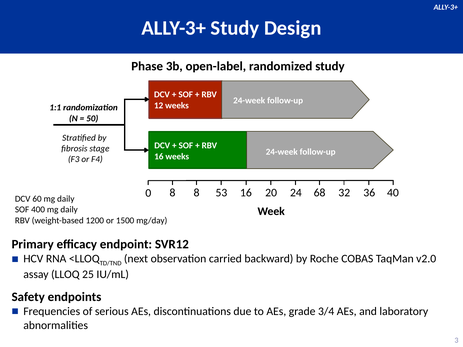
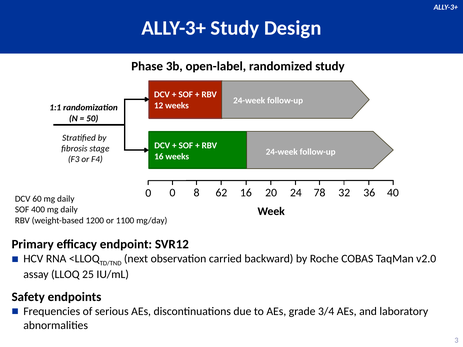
0 8: 8 -> 0 (172, 193)
53: 53 -> 62 (221, 193)
68: 68 -> 78 (320, 193)
1500: 1500 -> 1100 (125, 221)
